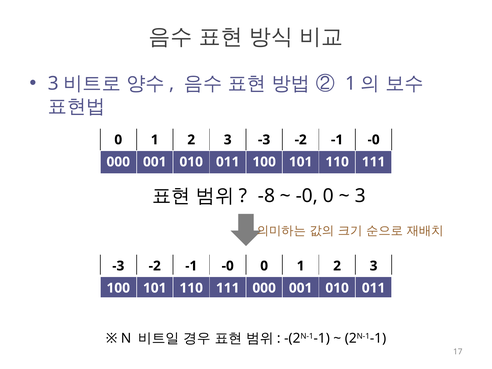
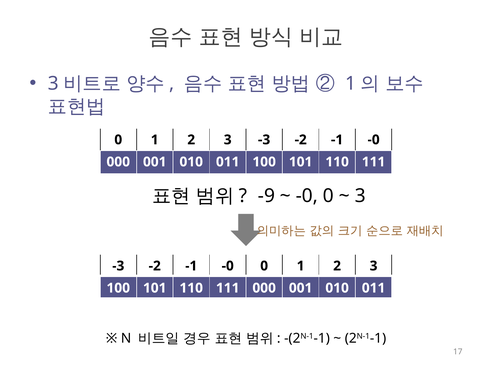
-8: -8 -> -9 (266, 196)
